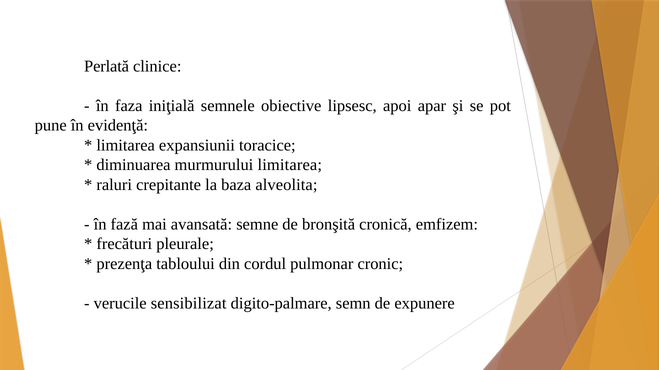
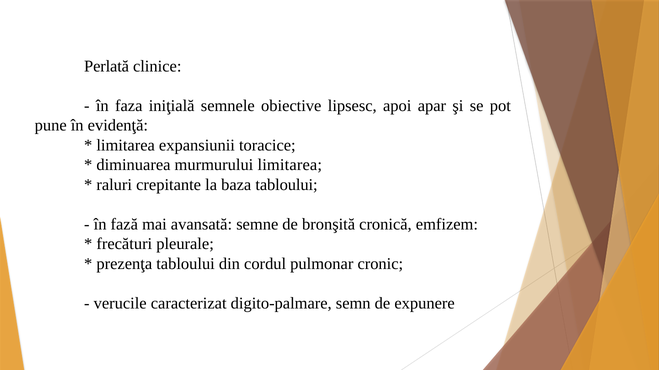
baza alveolita: alveolita -> tabloului (287, 185)
sensibilizat: sensibilizat -> caracterizat (189, 304)
